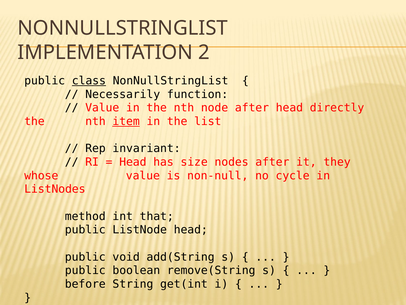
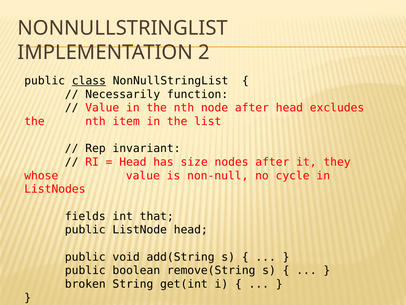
directly: directly -> excludes (337, 108)
item underline: present -> none (126, 121)
method: method -> fields (85, 216)
before: before -> broken (85, 284)
